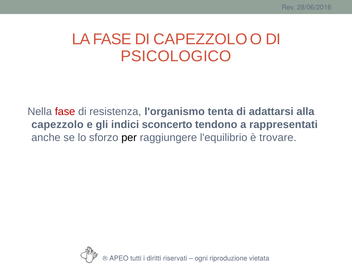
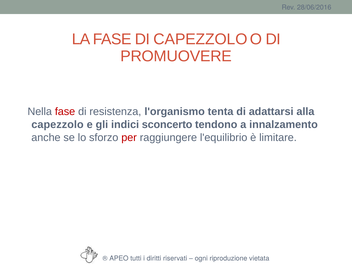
PSICOLOGICO: PSICOLOGICO -> PROMUOVERE (176, 56)
rappresentati: rappresentati -> innalzamento (284, 125)
per colour: black -> red (129, 137)
trovare: trovare -> limitare (278, 137)
